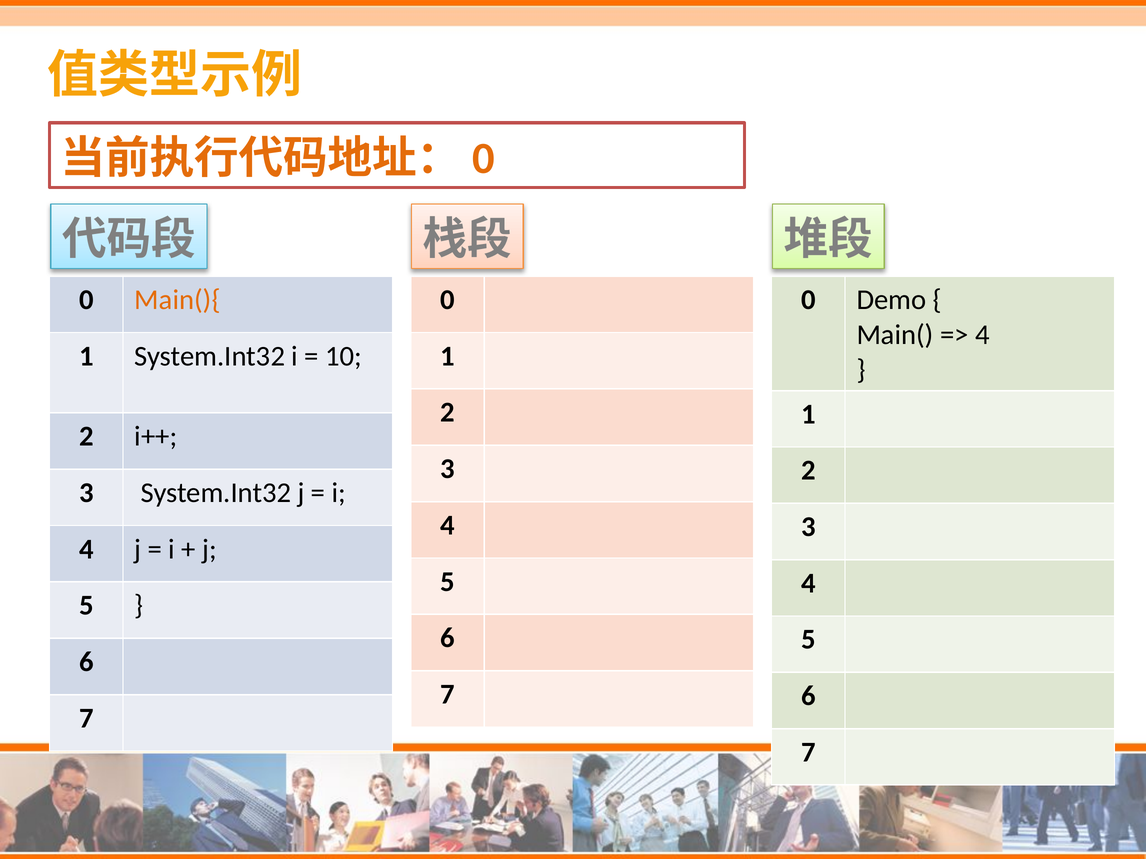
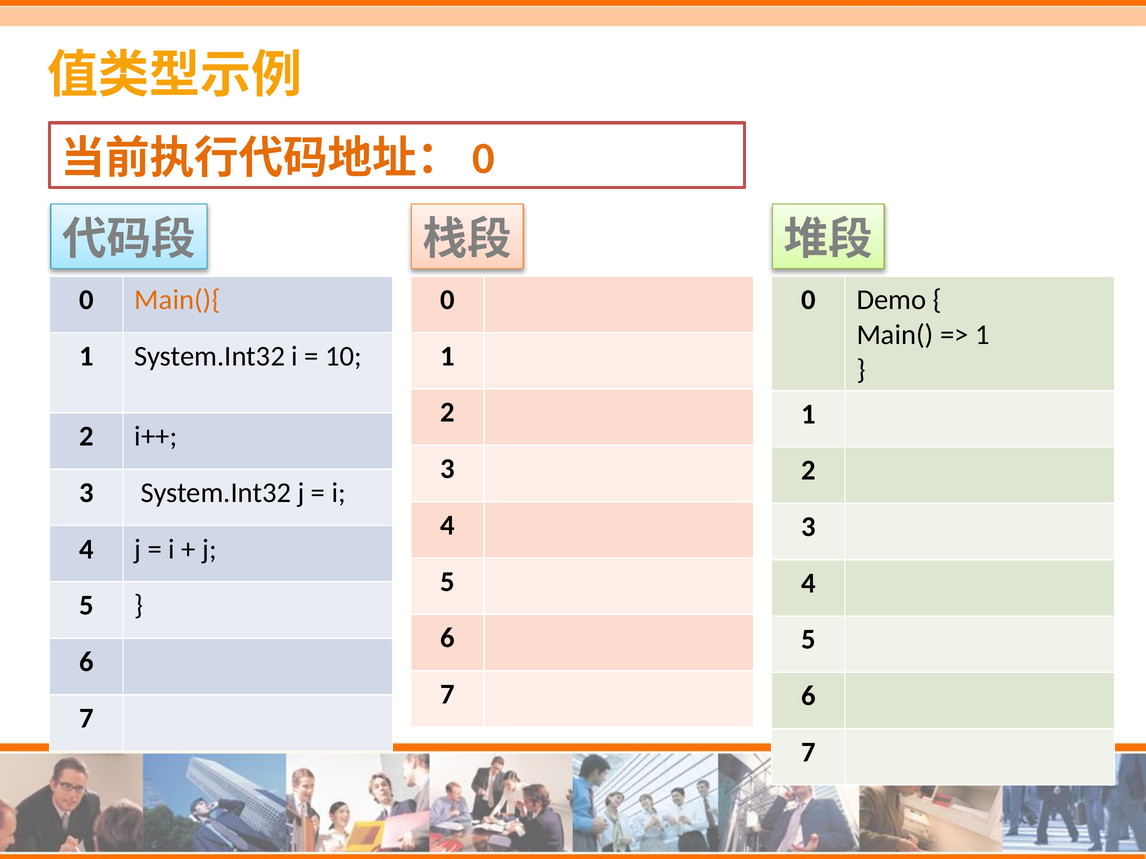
4: 4 -> 1 (982, 335)
